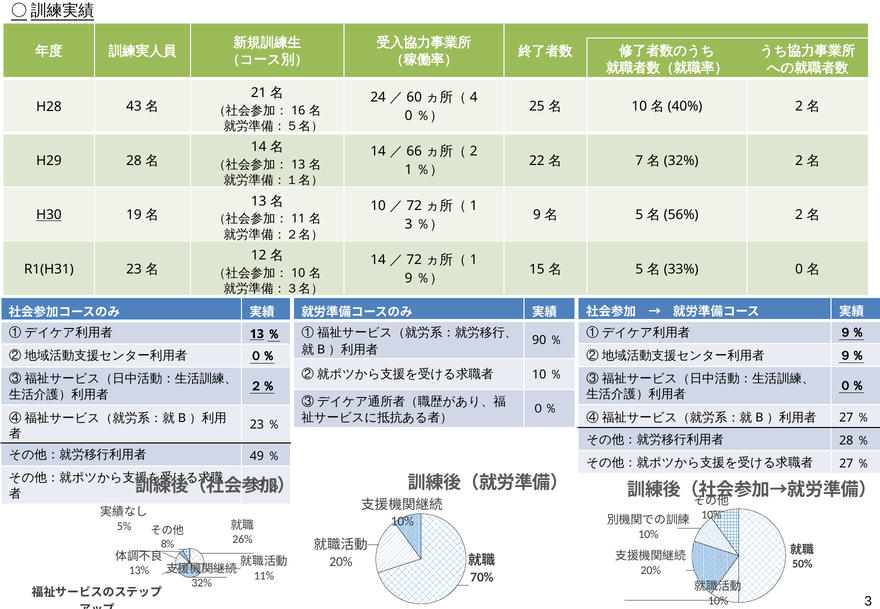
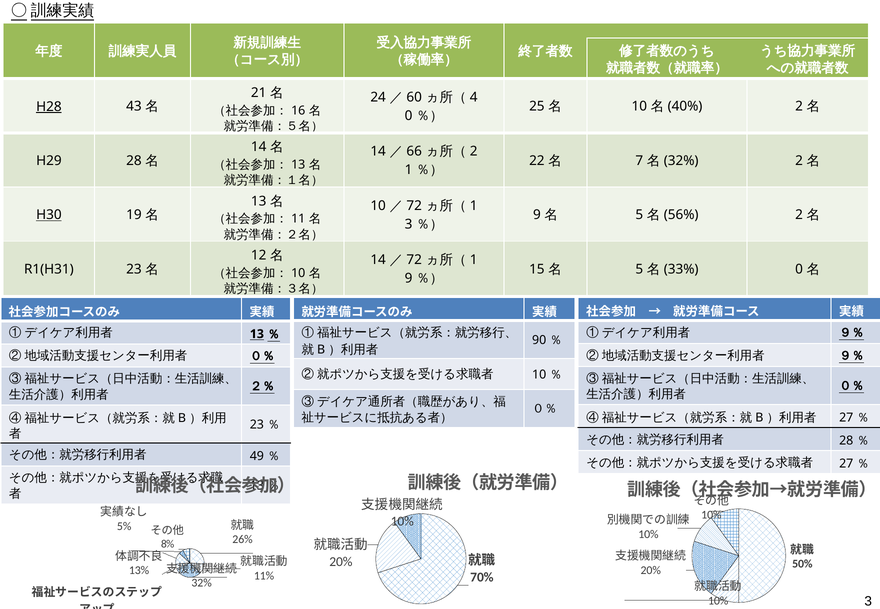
H28 underline: none -> present (49, 107)
